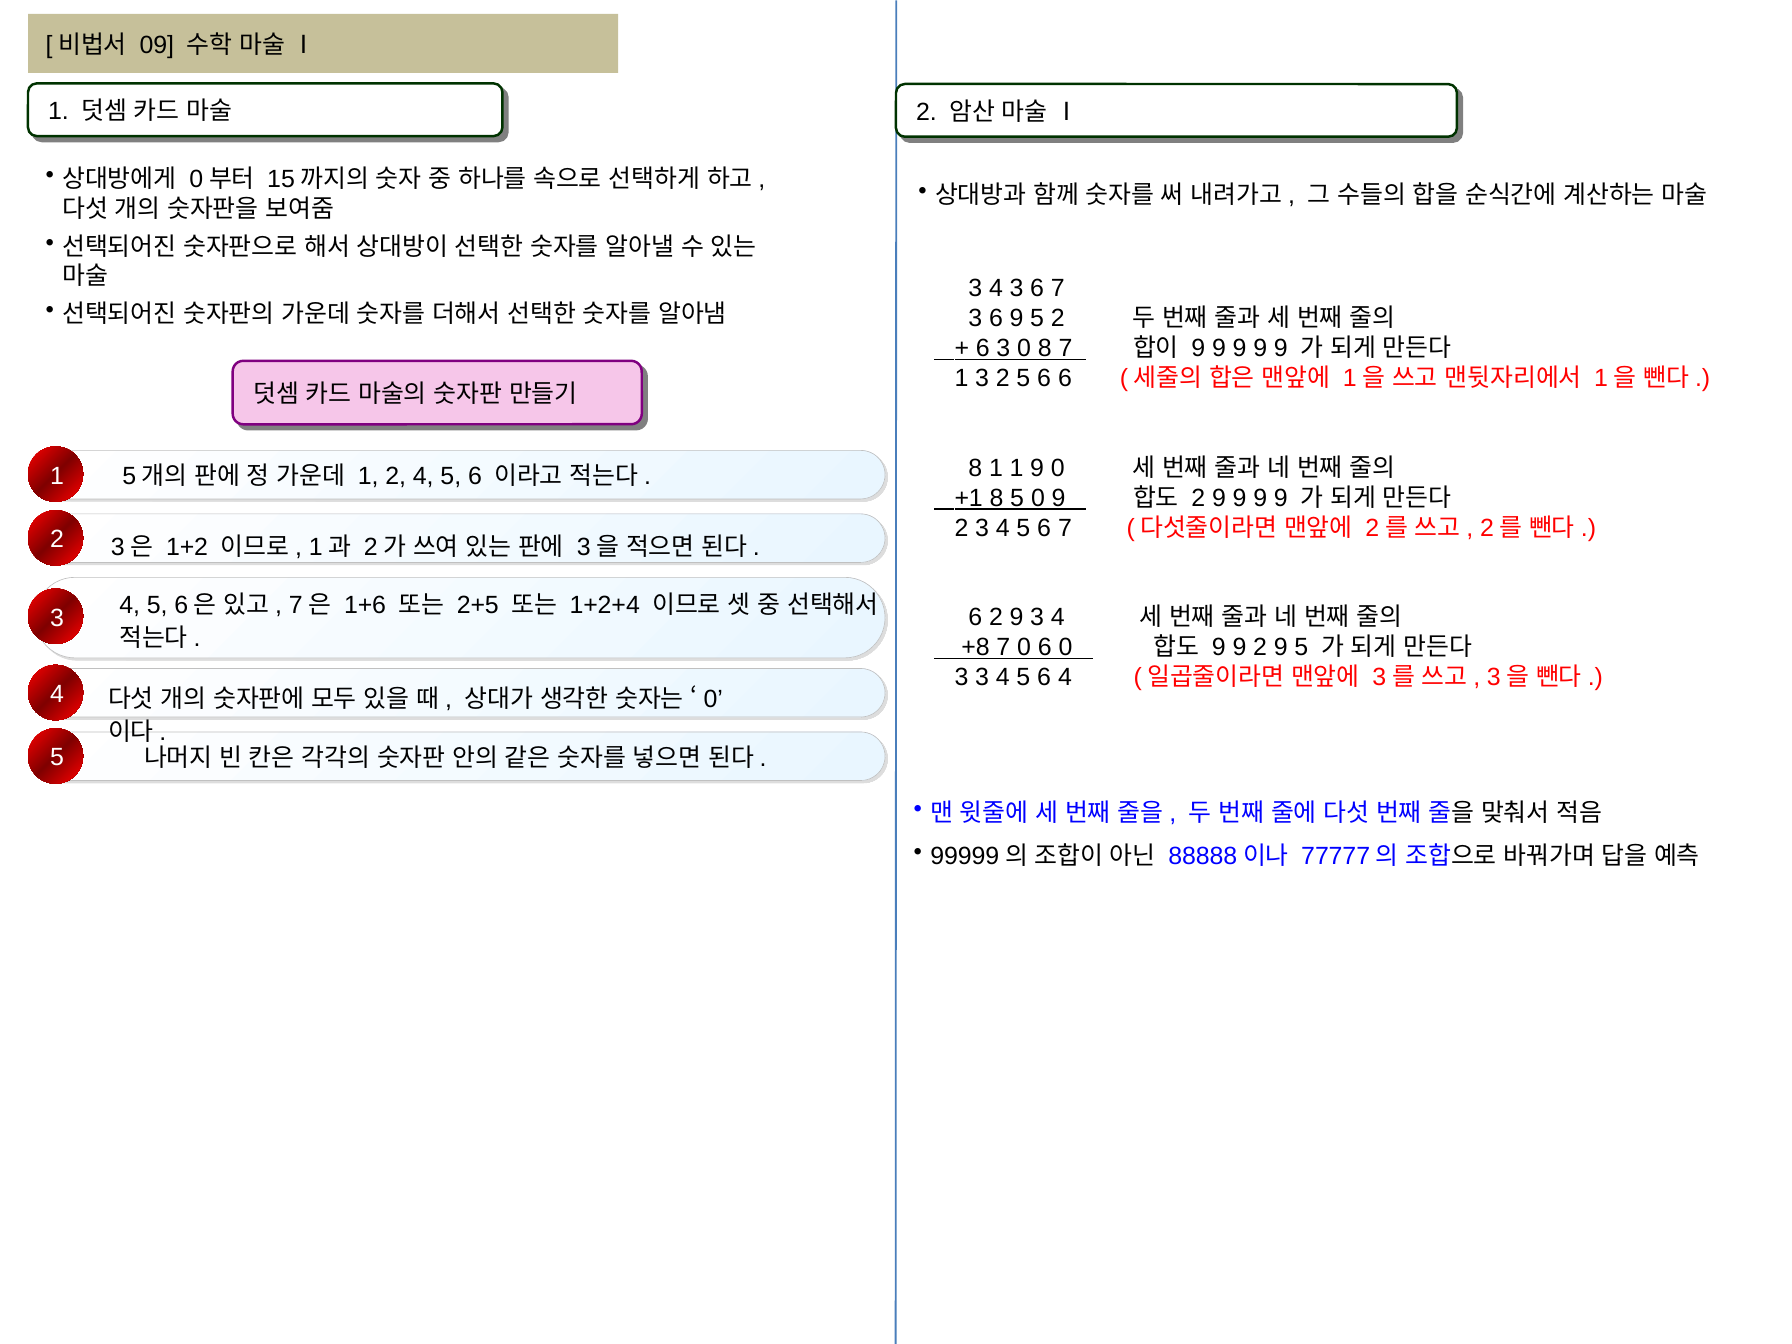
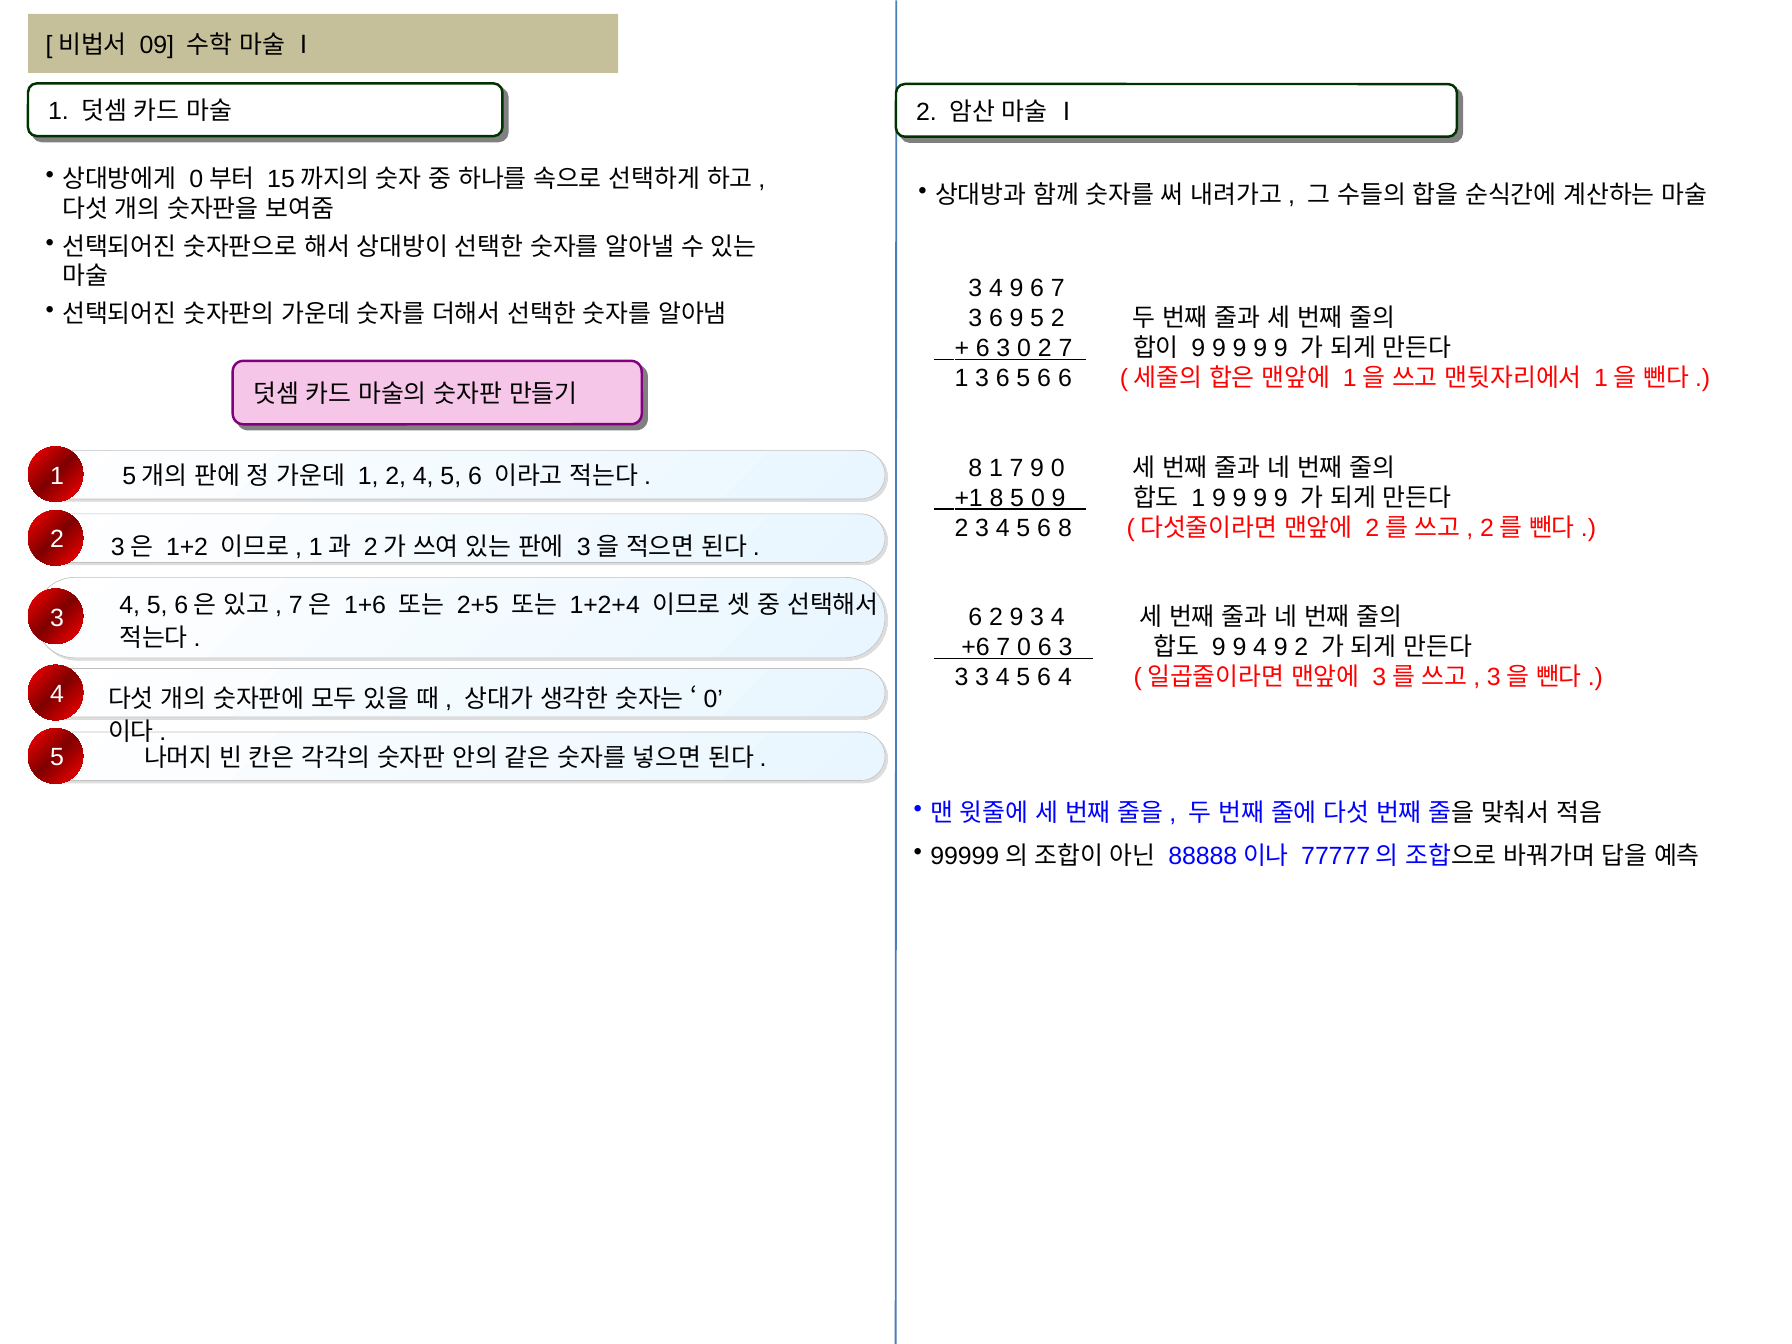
3 4 3: 3 -> 9 (1017, 289)
0 8: 8 -> 2 (1045, 348)
1 3 2: 2 -> 6 (1003, 378)
1 1: 1 -> 7 (1017, 468)
2: 2 -> 1 (1198, 498)
5 6 7: 7 -> 8 (1065, 528)
+8: +8 -> +6 (976, 647)
0 6 0: 0 -> 3 (1065, 647)
9 2: 2 -> 4 (1260, 647)
5: 5 -> 2 (1301, 647)
